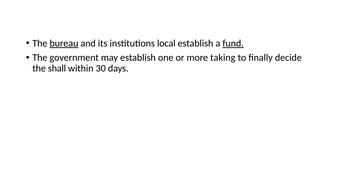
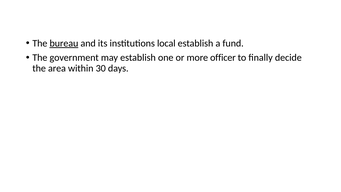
fund underline: present -> none (233, 43)
taking: taking -> officer (223, 58)
shall: shall -> area (57, 68)
